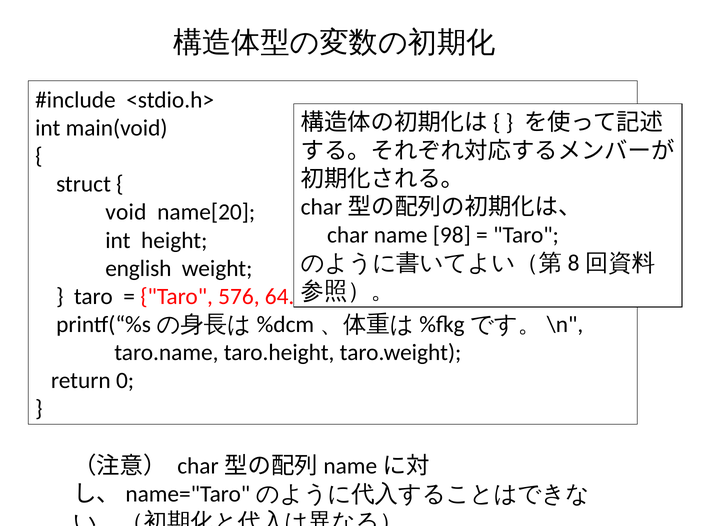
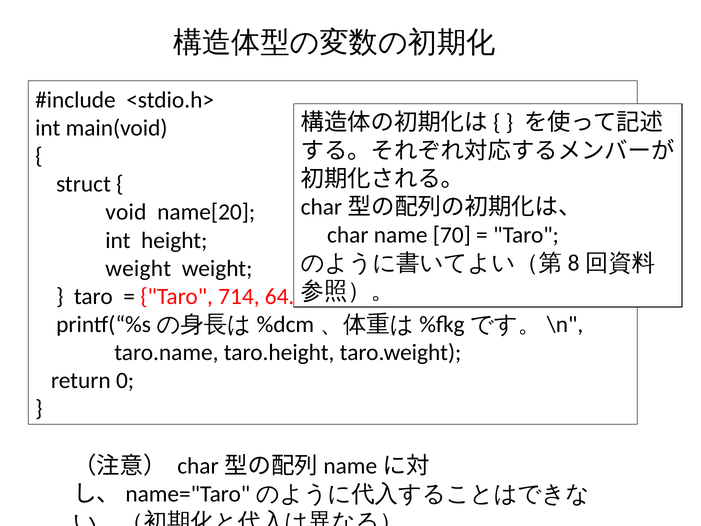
98: 98 -> 70 (452, 235)
english: english -> weight (138, 268)
576: 576 -> 714 (239, 296)
